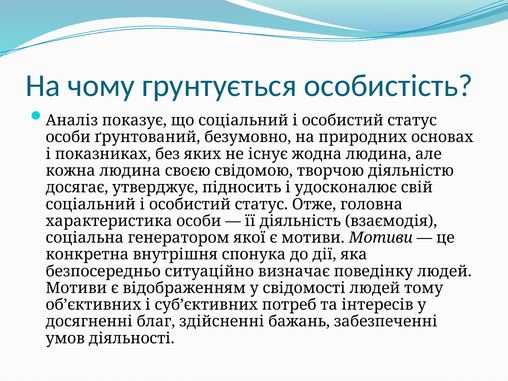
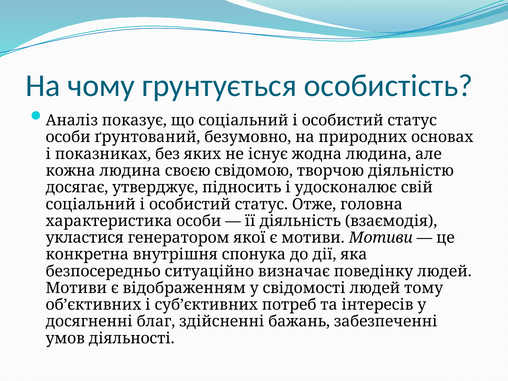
соціальна: соціальна -> укластися (85, 238)
